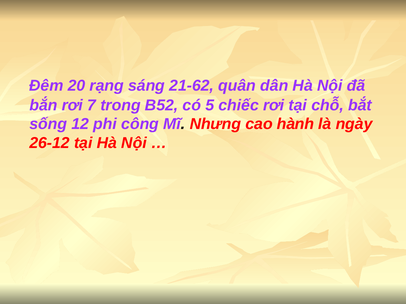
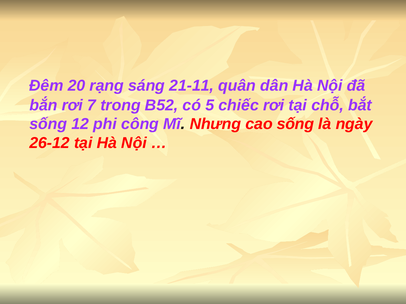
21-62: 21-62 -> 21-11 (192, 86)
cao hành: hành -> sống (296, 124)
